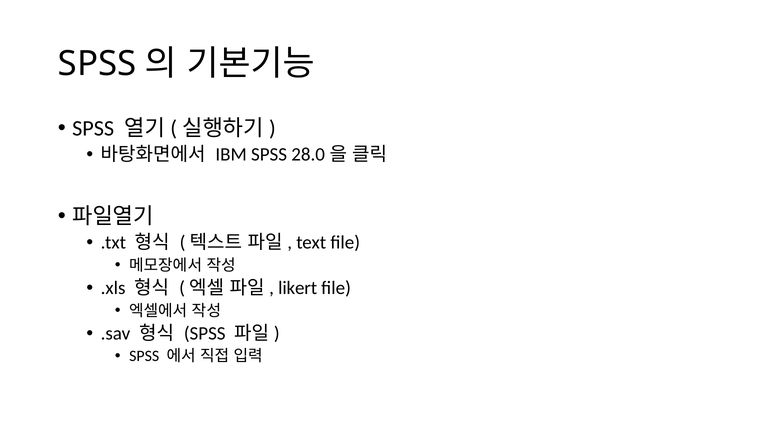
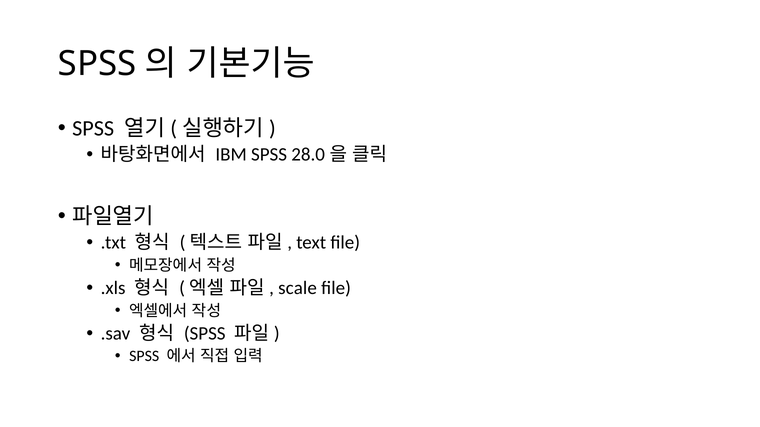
likert: likert -> scale (298, 288)
